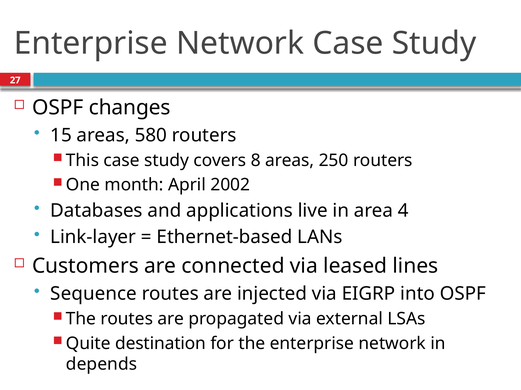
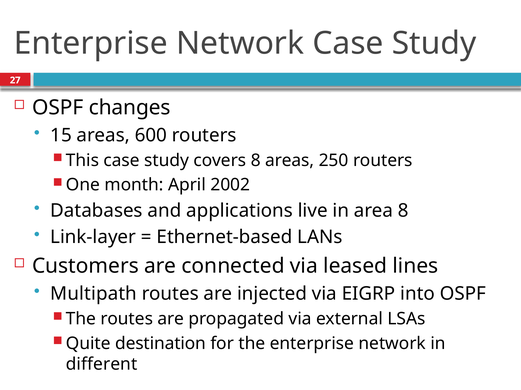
580: 580 -> 600 (151, 136)
area 4: 4 -> 8 (403, 211)
Sequence: Sequence -> Multipath (94, 294)
depends: depends -> different (102, 365)
